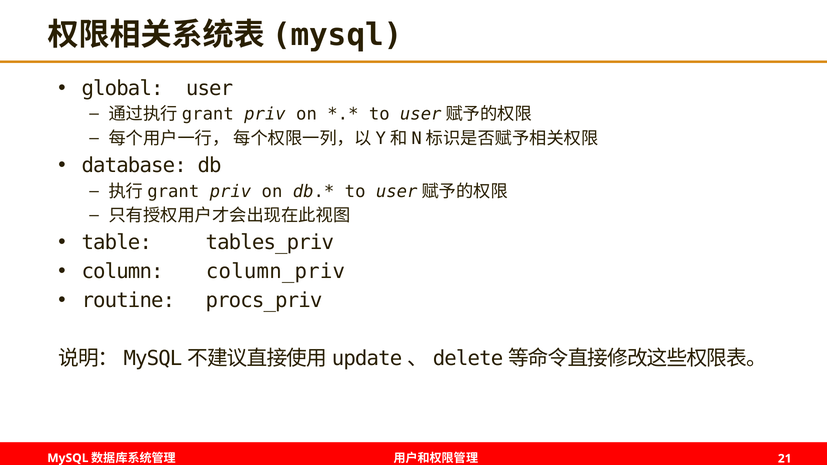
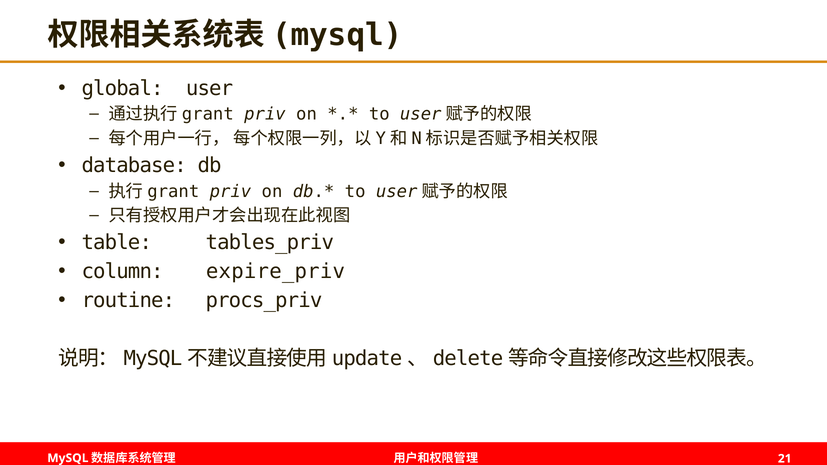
column_priv: column_priv -> expire_priv (275, 272)
